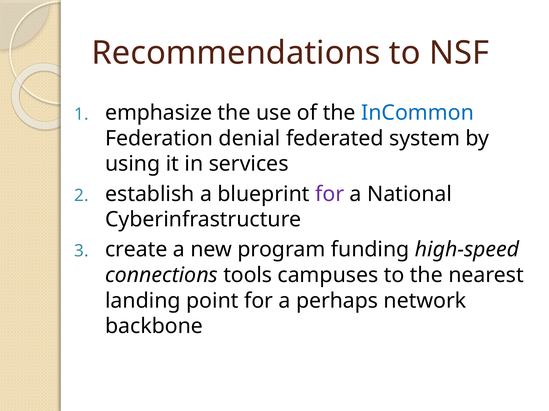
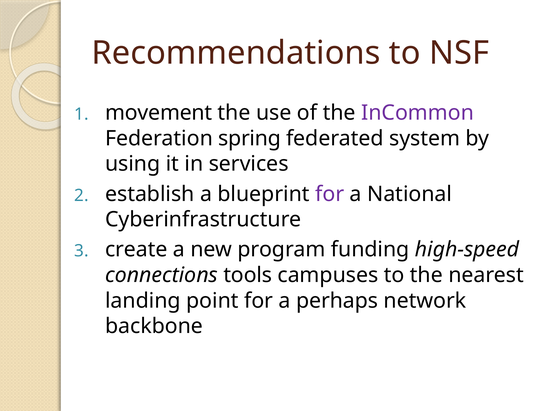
emphasize: emphasize -> movement (159, 113)
InCommon colour: blue -> purple (418, 113)
denial: denial -> spring (250, 139)
